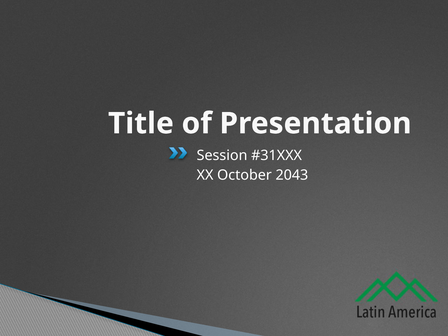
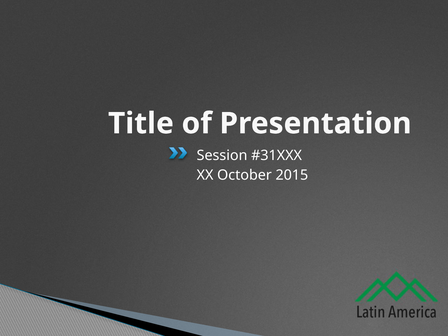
2043: 2043 -> 2015 (292, 175)
